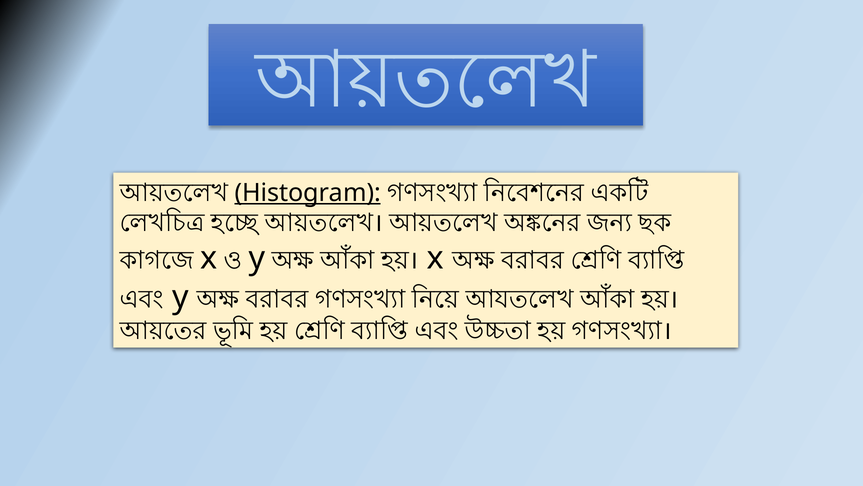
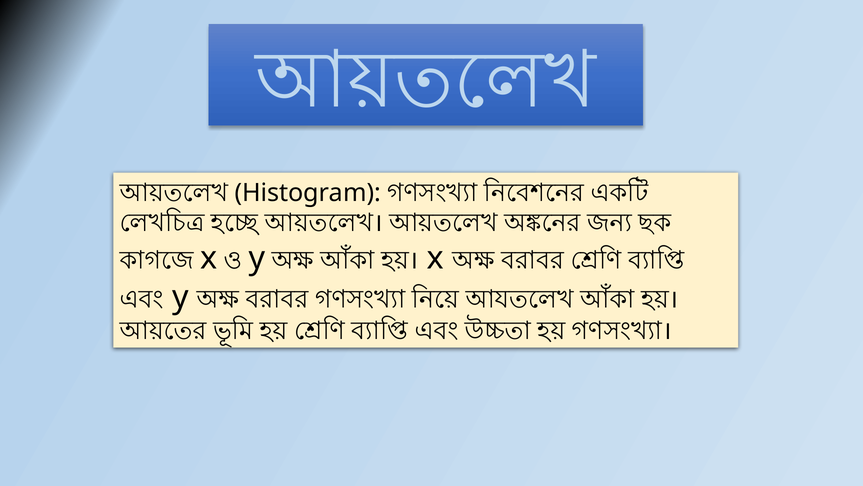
Histogram underline: present -> none (308, 193)
